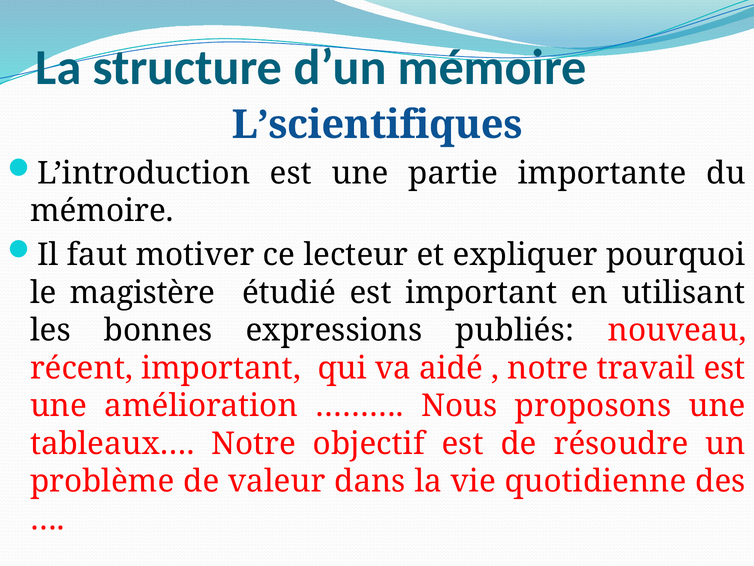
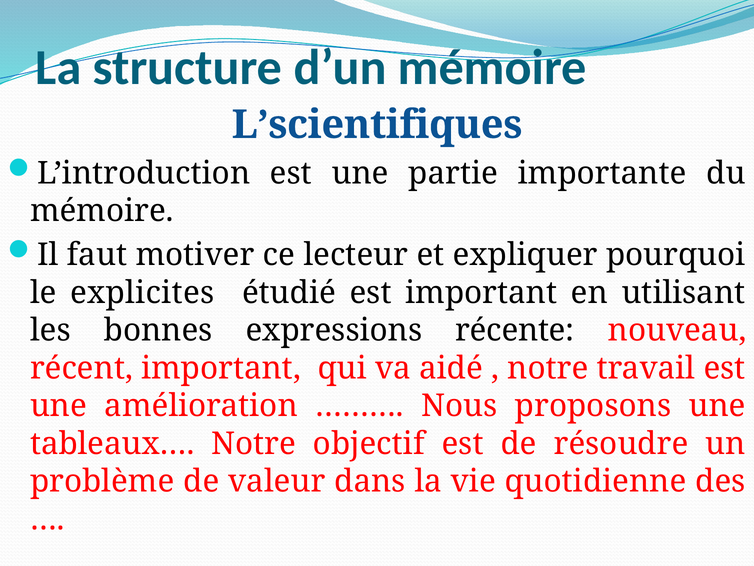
magistère: magistère -> explicites (142, 292)
publiés: publiés -> récente (515, 330)
